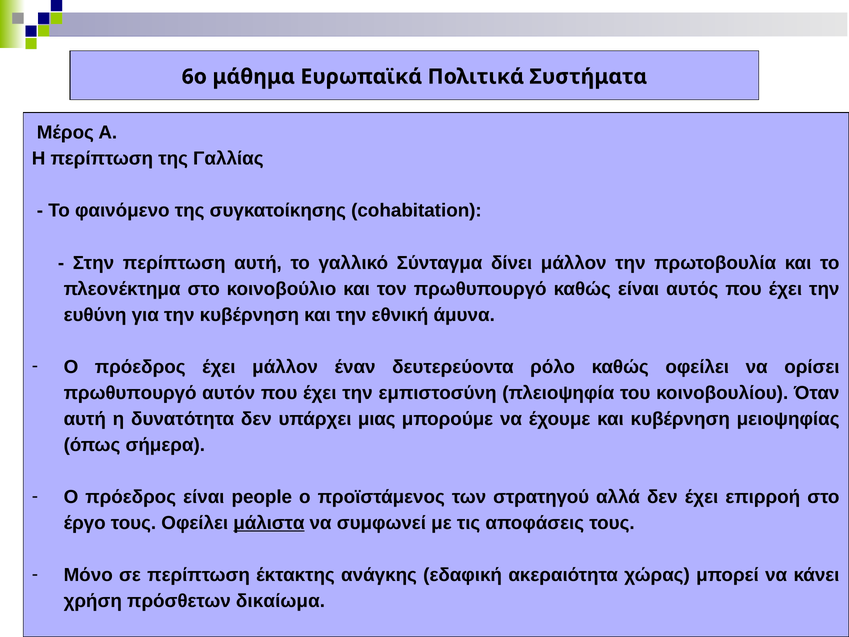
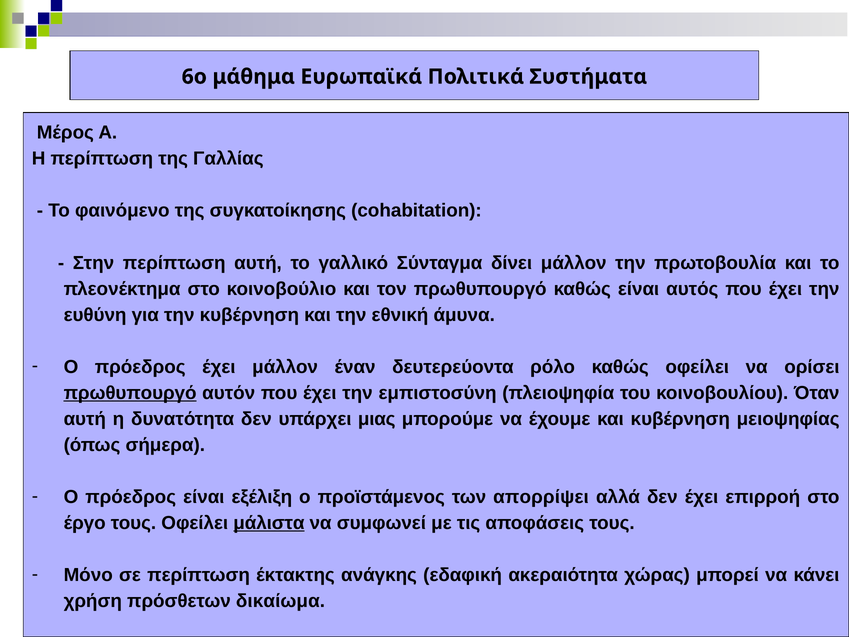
πρωθυπουργό underline: none -> present (130, 393)
people: people -> εξέλιξη (262, 497)
στρατηγού: στρατηγού -> απορρίψει (541, 497)
